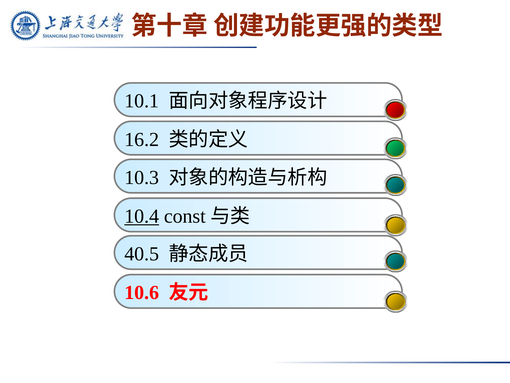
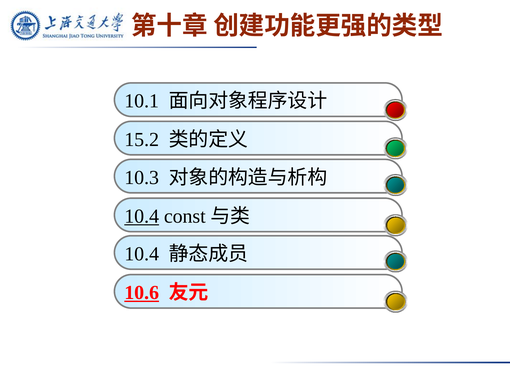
16.2: 16.2 -> 15.2 (142, 139)
40.5: 40.5 -> 10.4 (142, 254)
10.6 underline: none -> present (142, 292)
